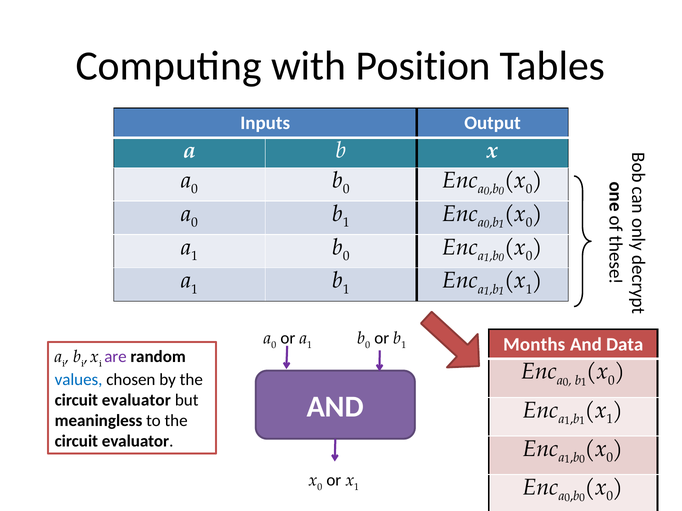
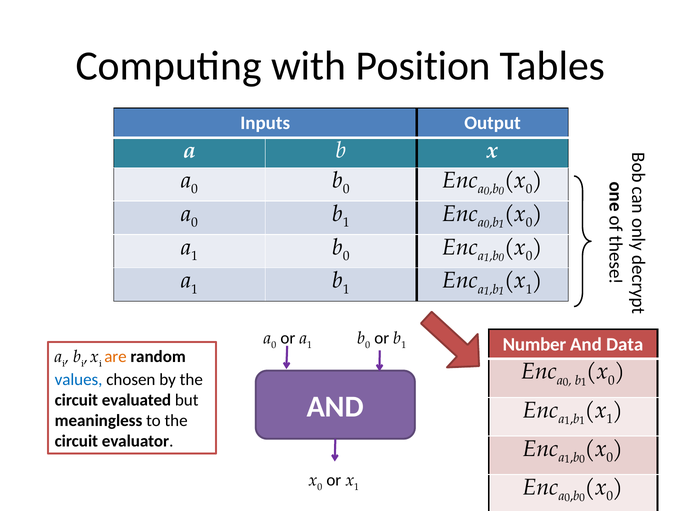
Months: Months -> Number (534, 345)
are colour: purple -> orange (115, 357)
evaluator: evaluator -> evaluated (136, 401)
